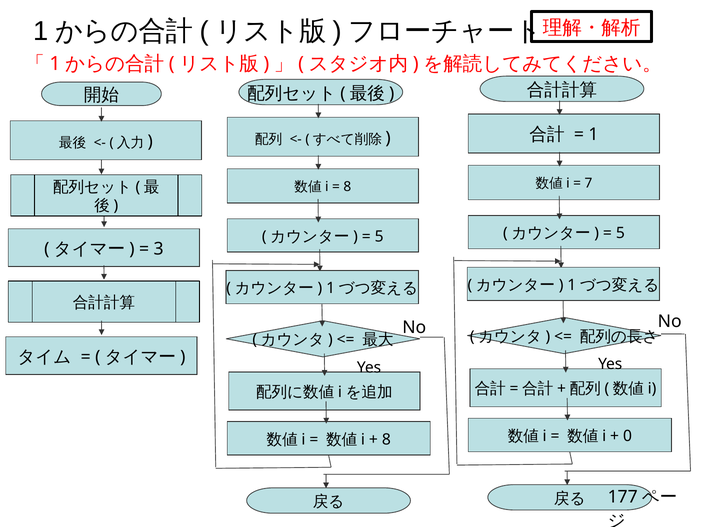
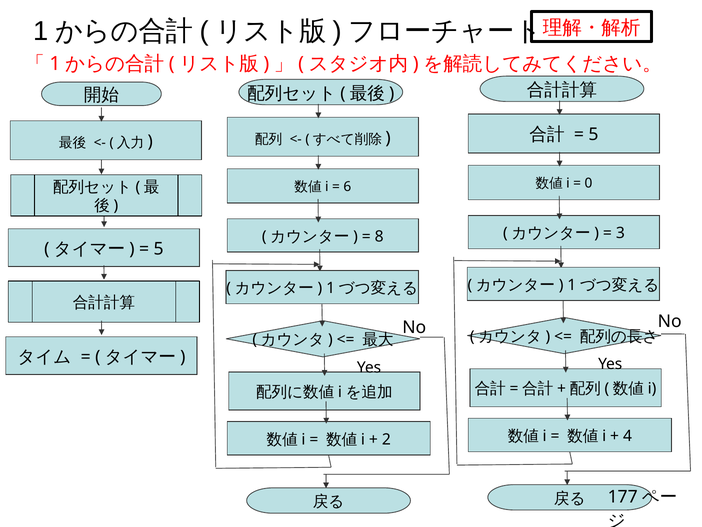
1: 1 -> 5 (593, 135)
7: 7 -> 0 (588, 183)
8: 8 -> 6 (347, 187)
5: 5 -> 3 (620, 233)
5: 5 -> 8 (379, 236)
3: 3 -> 5 (159, 249)
0: 0 -> 4 (628, 436)
8: 8 -> 2 (386, 439)
